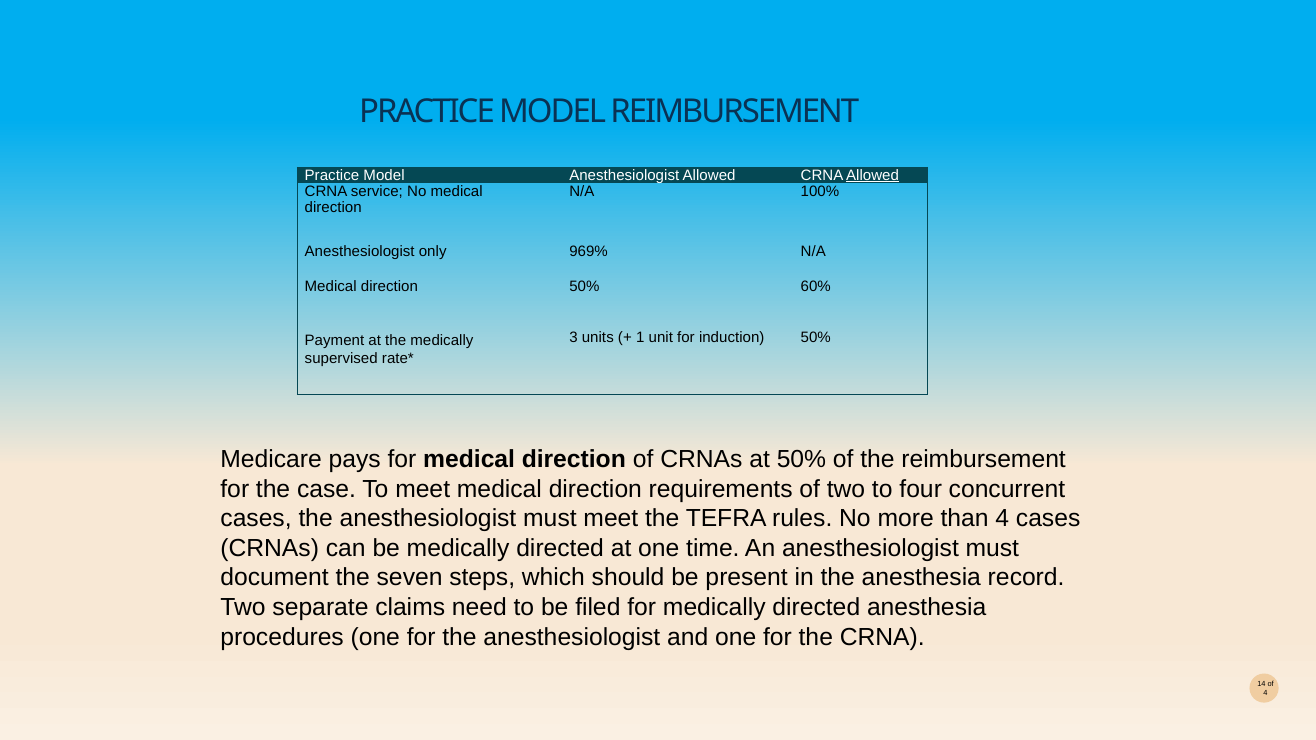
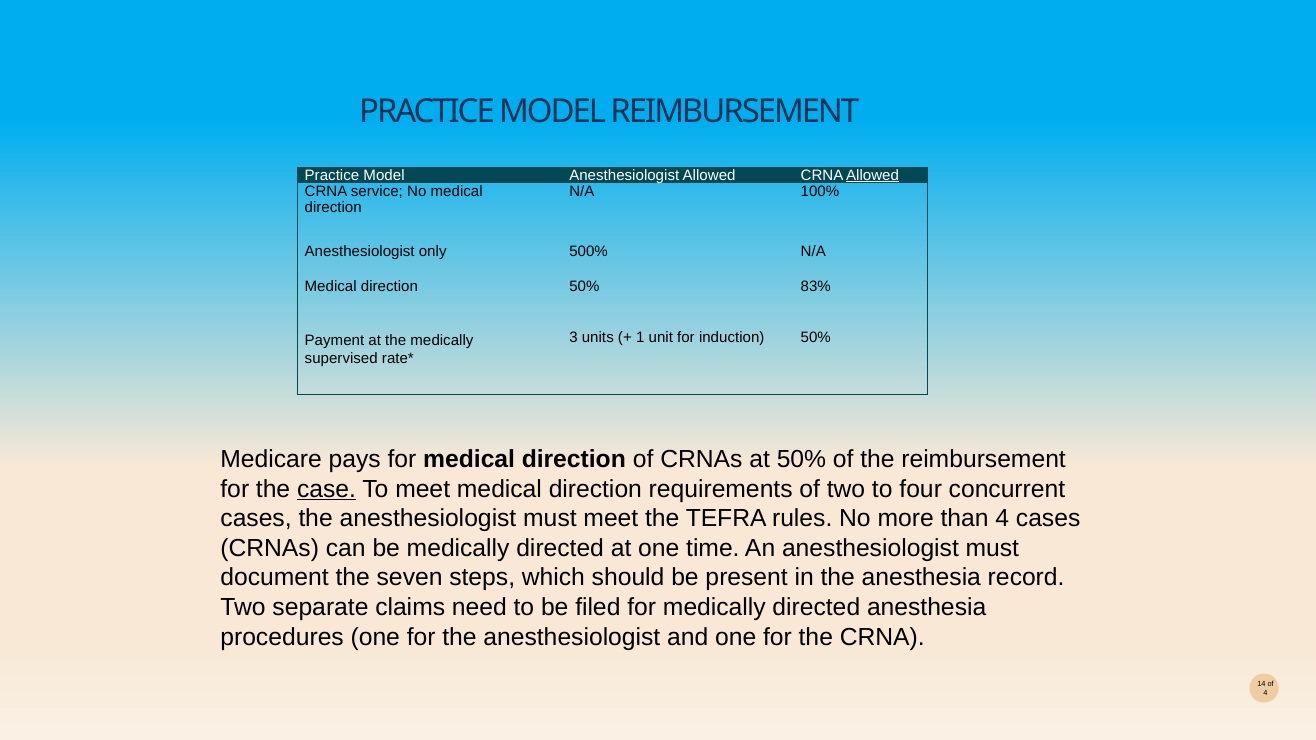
969%: 969% -> 500% (589, 252)
60%: 60% -> 83% (816, 286)
case underline: none -> present (326, 489)
